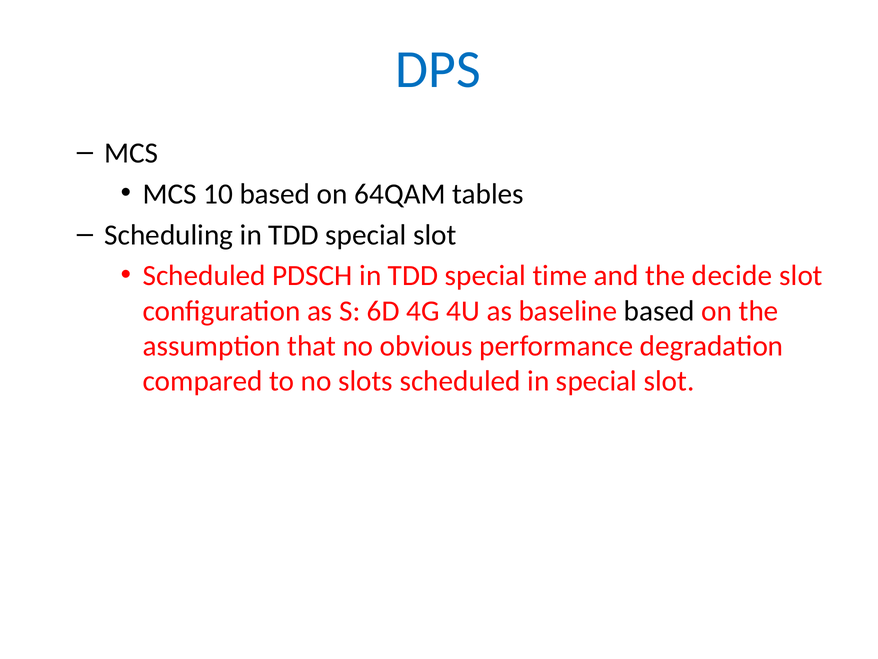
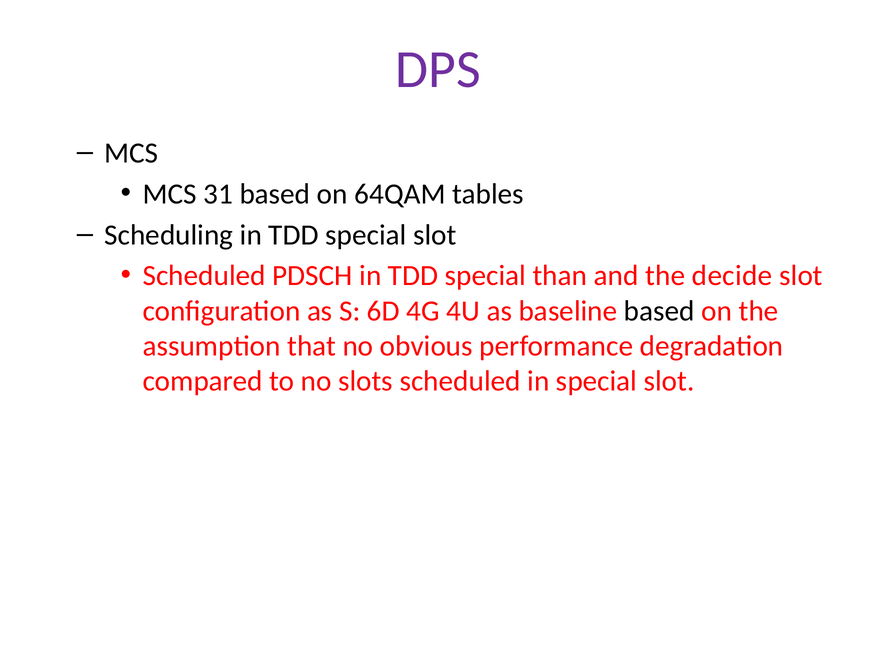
DPS colour: blue -> purple (438, 70)
10: 10 -> 31 (218, 194)
time: time -> than (560, 276)
